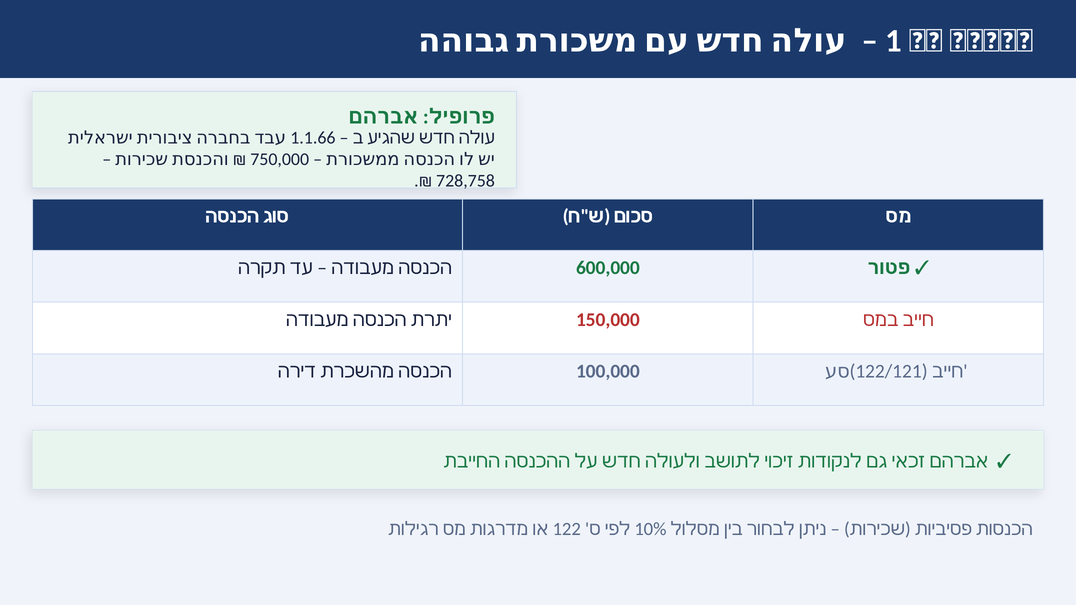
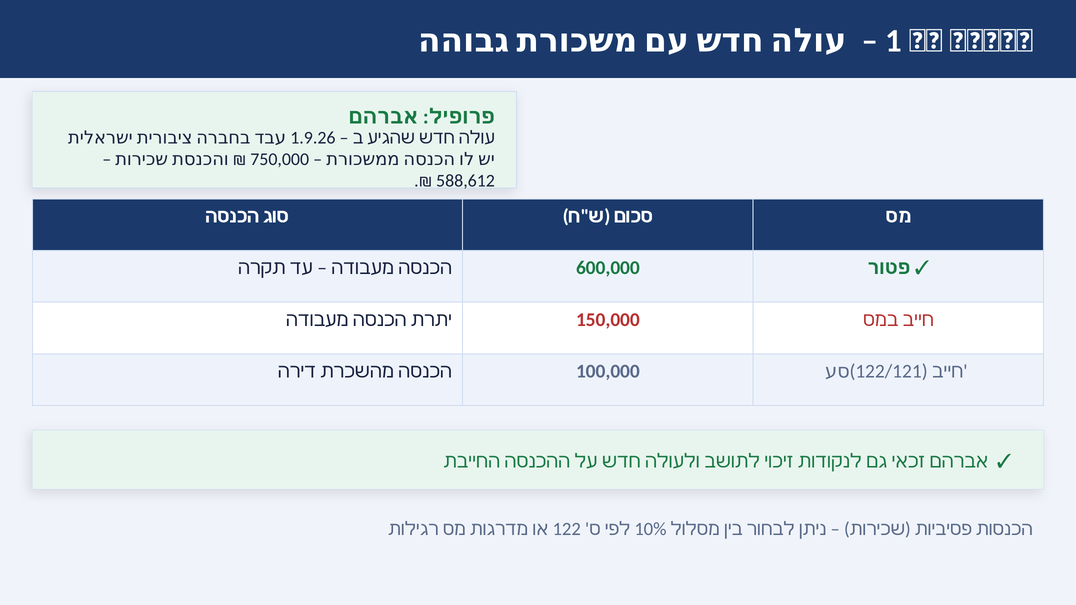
1.1.66: 1.1.66 -> 1.9.26 (313, 138)
728,758: 728,758 -> 588,612 (465, 181)
